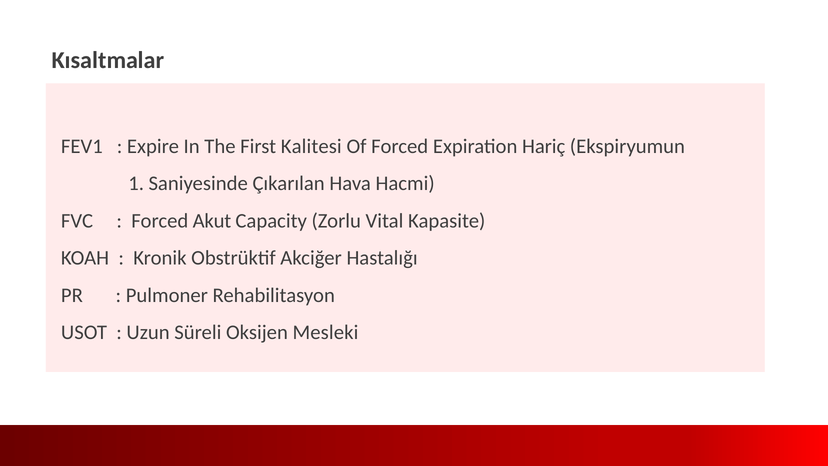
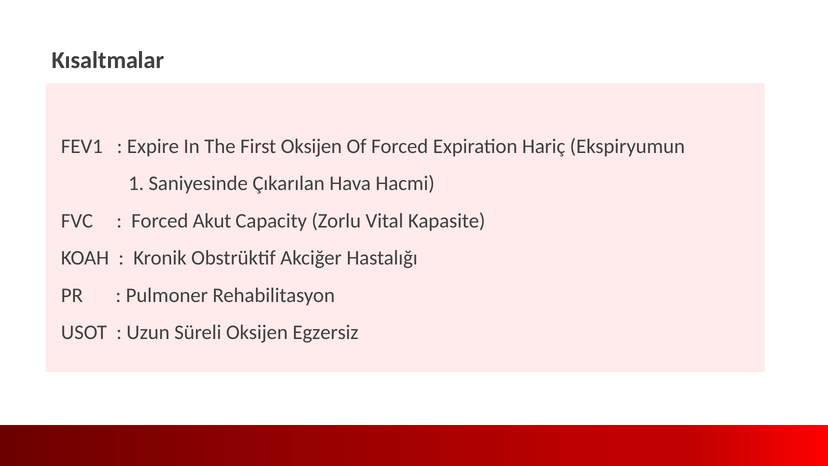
First Kalitesi: Kalitesi -> Oksijen (311, 146)
Mesleki: Mesleki -> Egzersiz (326, 332)
